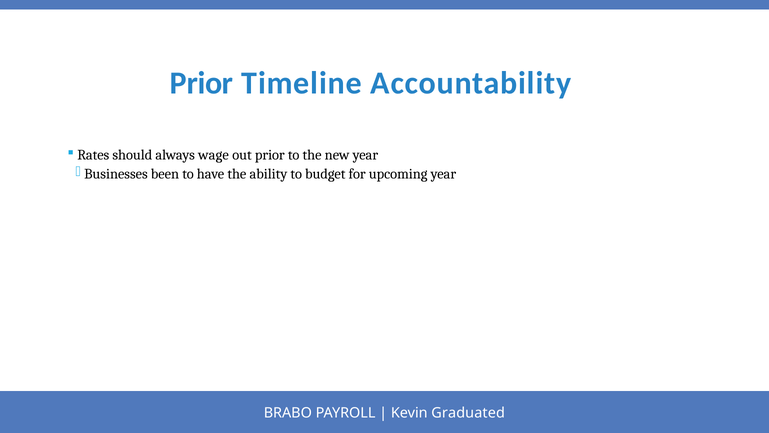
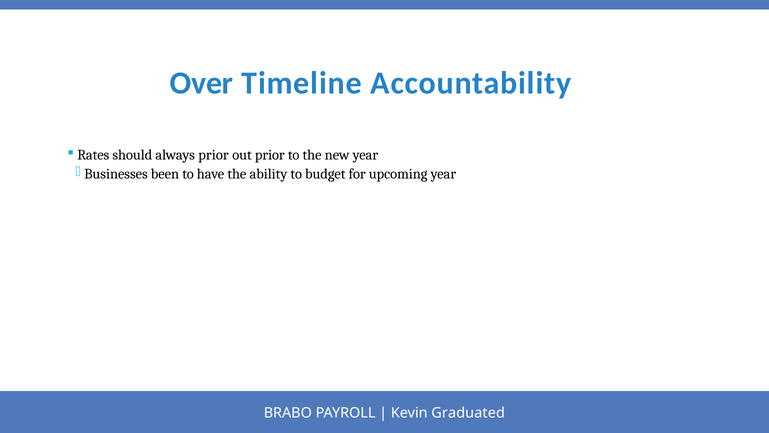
Prior: Prior -> Over (202, 83)
always wage: wage -> prior (213, 155)
